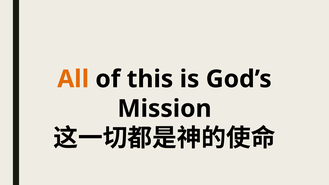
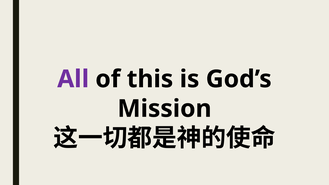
All colour: orange -> purple (73, 79)
